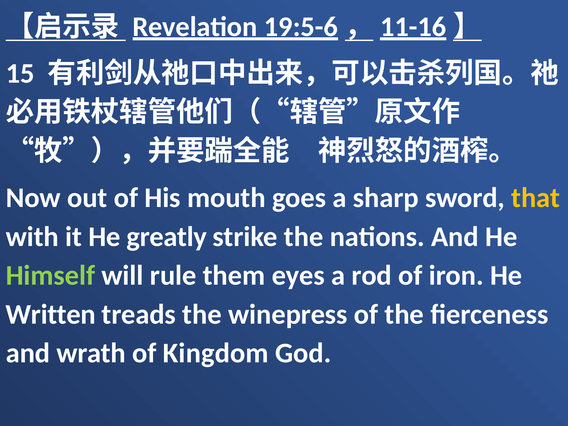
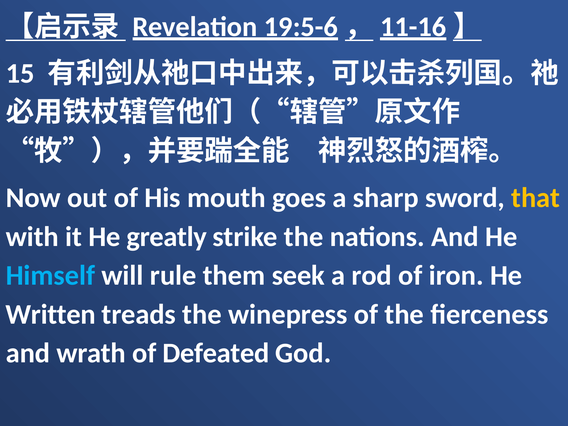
Himself colour: light green -> light blue (50, 275)
eyes: eyes -> seek (298, 275)
Kingdom: Kingdom -> Defeated (216, 353)
